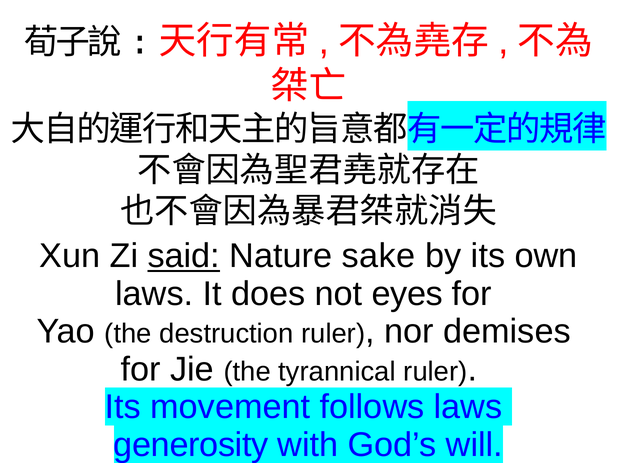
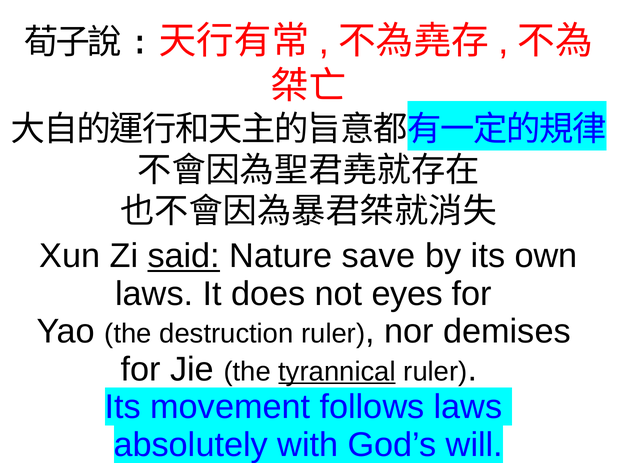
sake: sake -> save (379, 256)
tyrannical underline: none -> present (337, 371)
generosity: generosity -> absolutely (191, 445)
